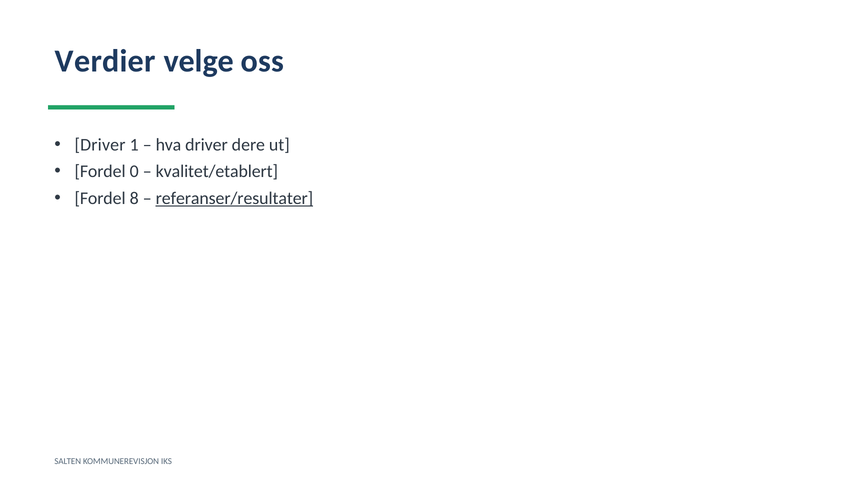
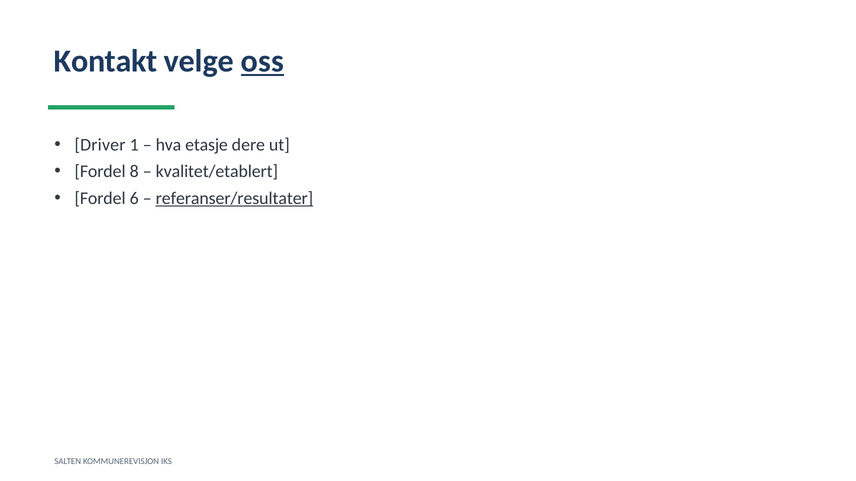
Verdier: Verdier -> Kontakt (106, 61)
oss underline: none -> present (262, 61)
hva driver: driver -> etasje (207, 145)
0: 0 -> 8 (134, 172)
8: 8 -> 6 (134, 199)
